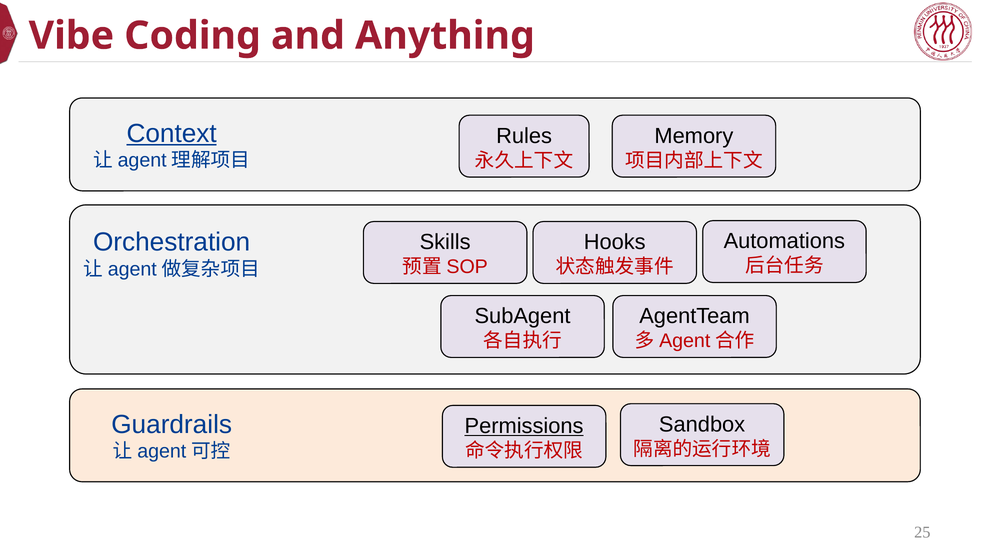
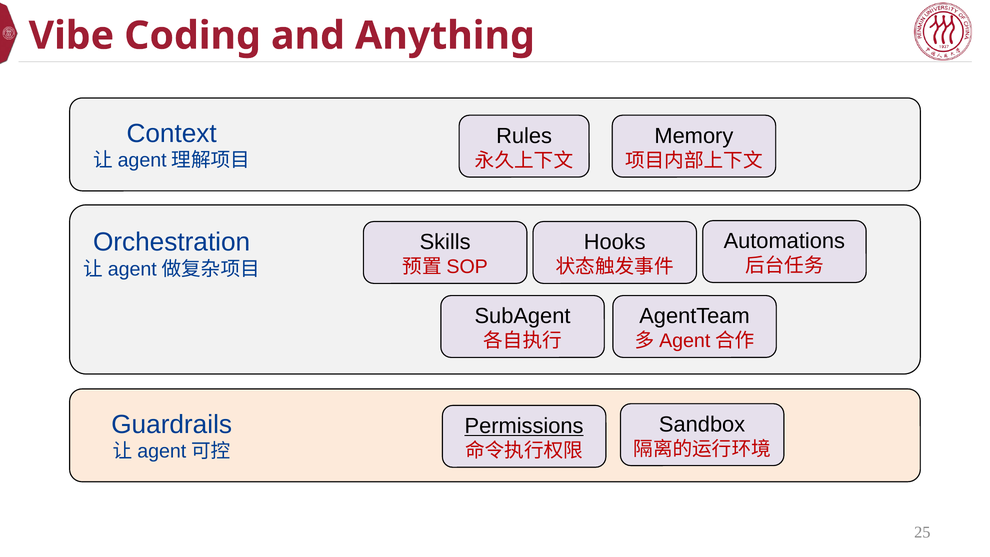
Context underline: present -> none (172, 133)
